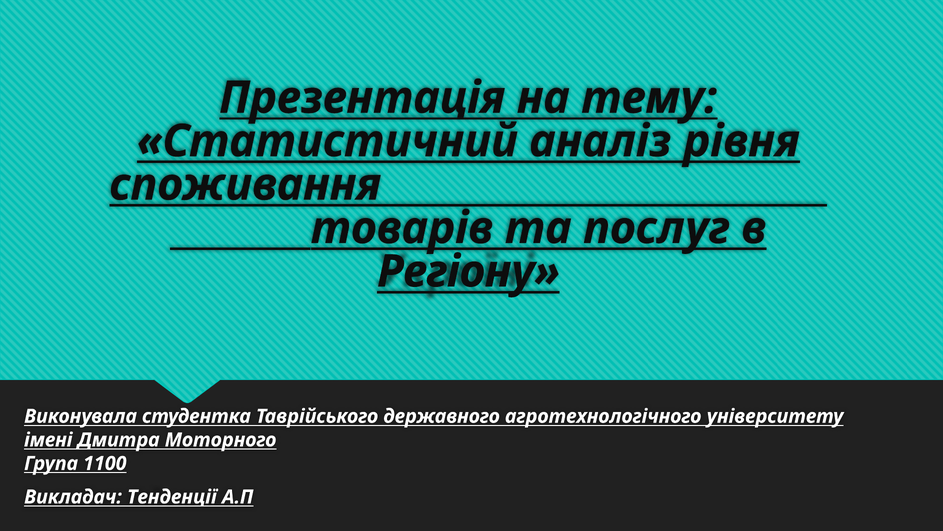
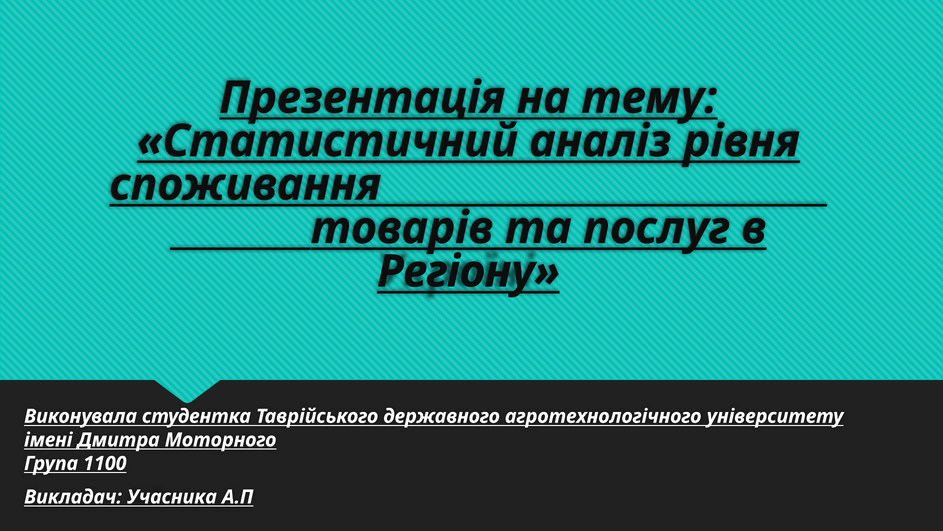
Тенденції: Тенденції -> Учасника (172, 496)
